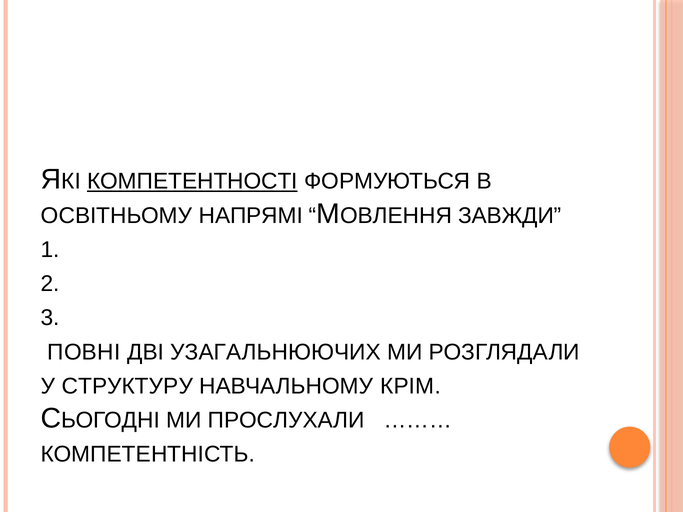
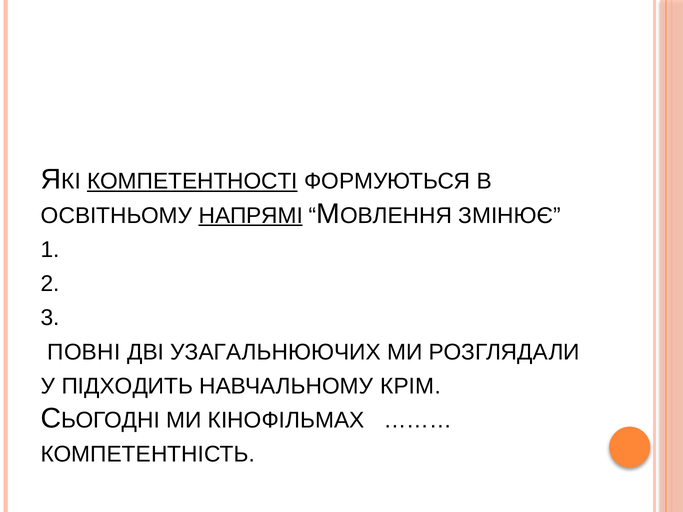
НАПРЯМІ underline: none -> present (251, 216)
ЗАВЖДИ: ЗАВЖДИ -> ЗМІНЮЄ (510, 216)
СТРУКТУРУ: СТРУКТУРУ -> ПІДХОДИТЬ (127, 386)
ПРОСЛУХАЛИ: ПРОСЛУХАЛИ -> КІНОФІЛЬМАХ (286, 421)
